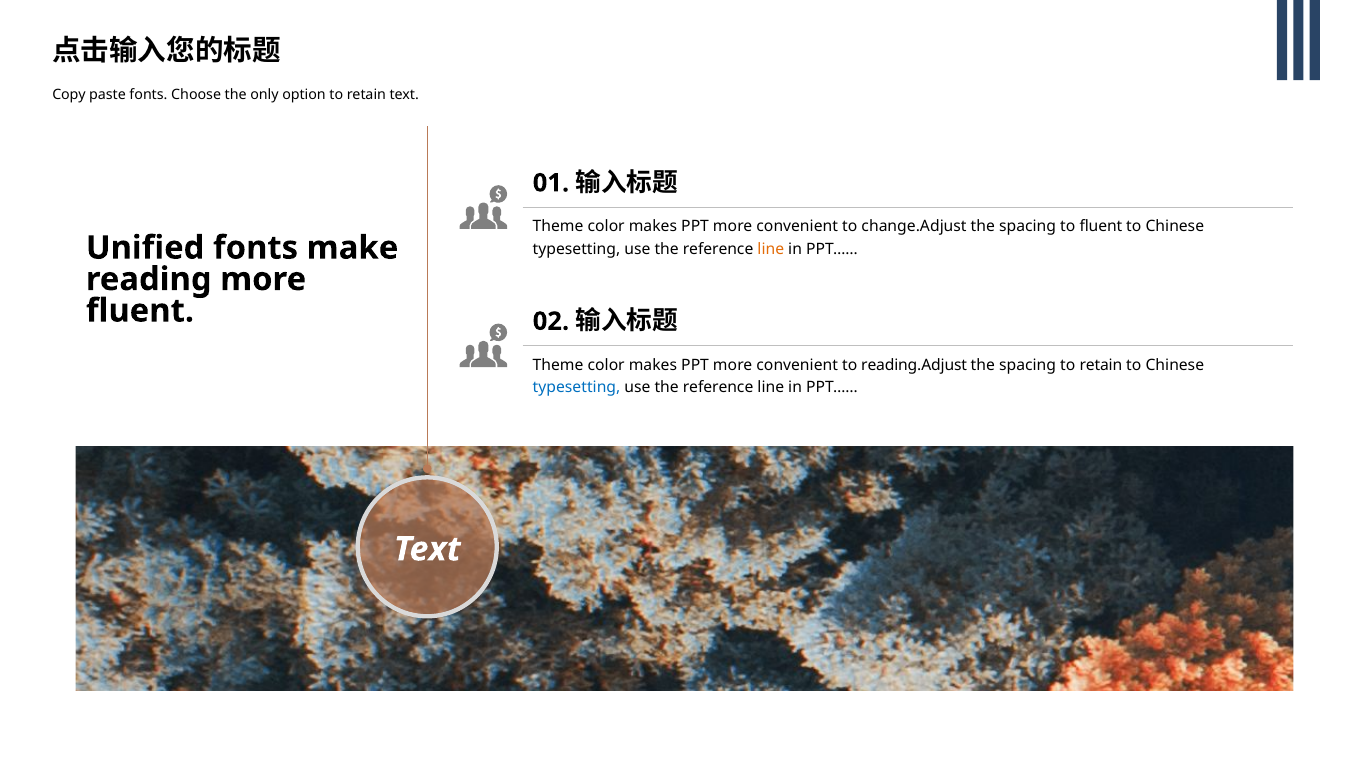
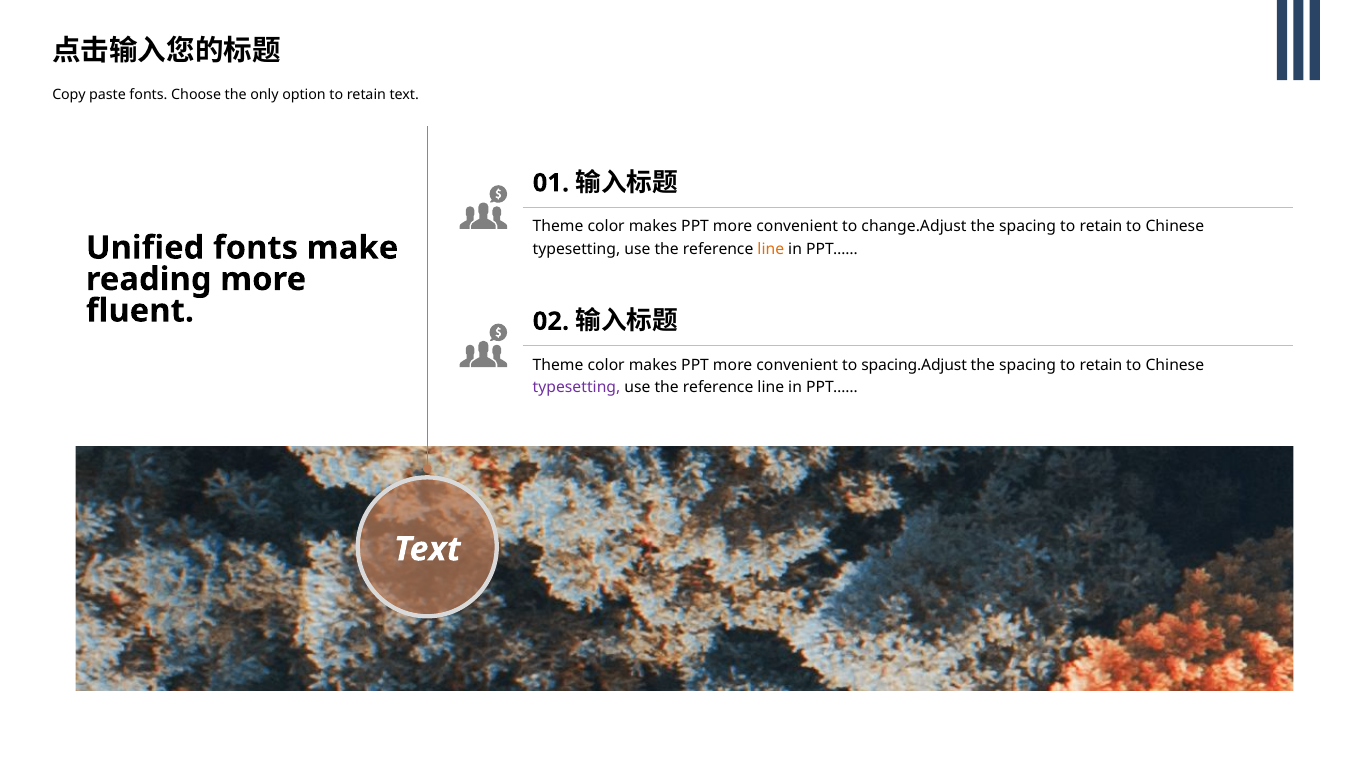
fluent: fluent -> retain (1101, 226)
reading.Adjust: reading.Adjust -> spacing.Adjust (914, 365)
typesetting colour: blue -> purple (577, 387)
